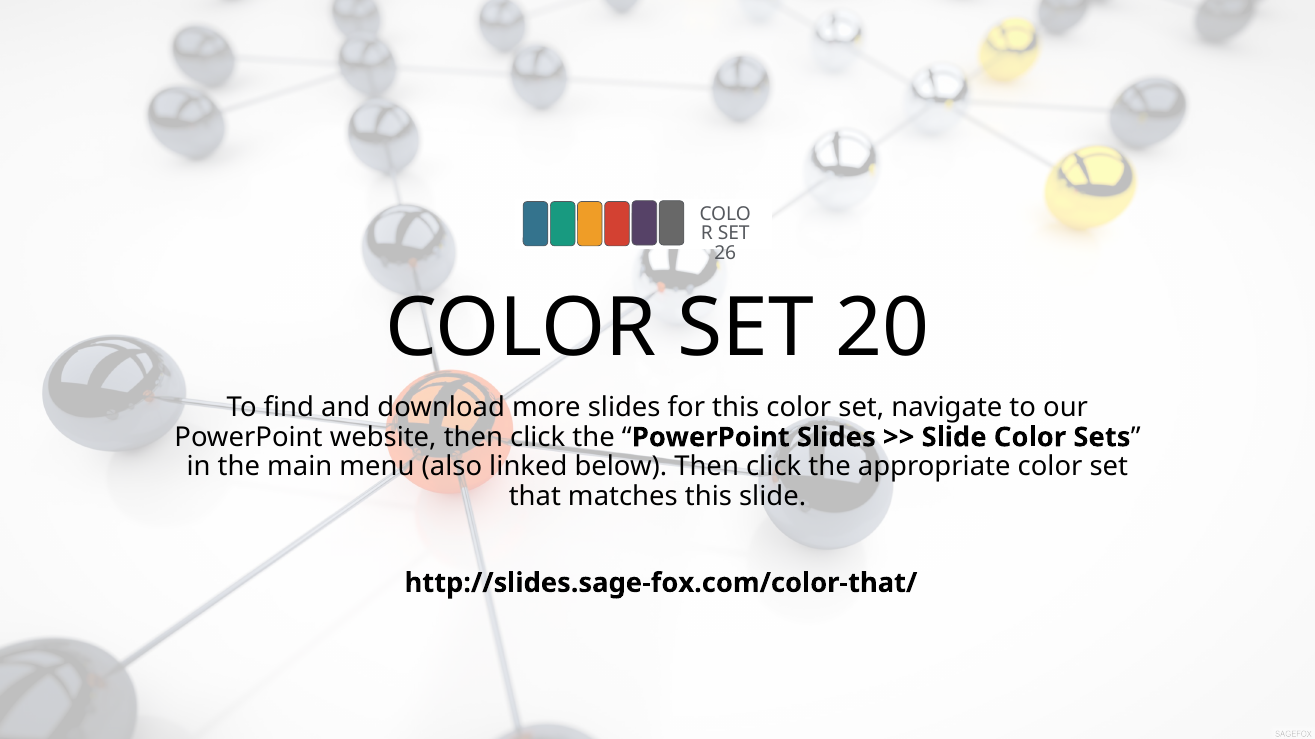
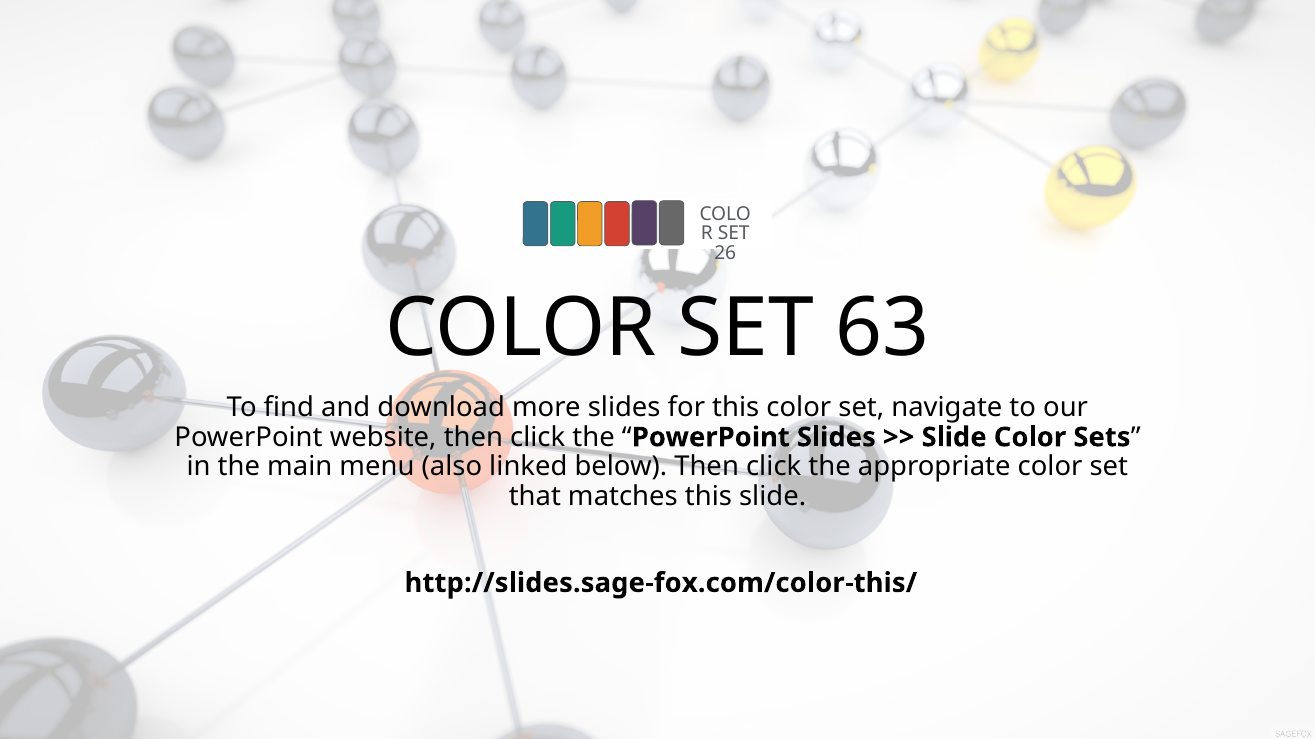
20: 20 -> 63 (883, 329)
http://slides.sage-fox.com/color-that/: http://slides.sage-fox.com/color-that/ -> http://slides.sage-fox.com/color-this/ (661, 583)
